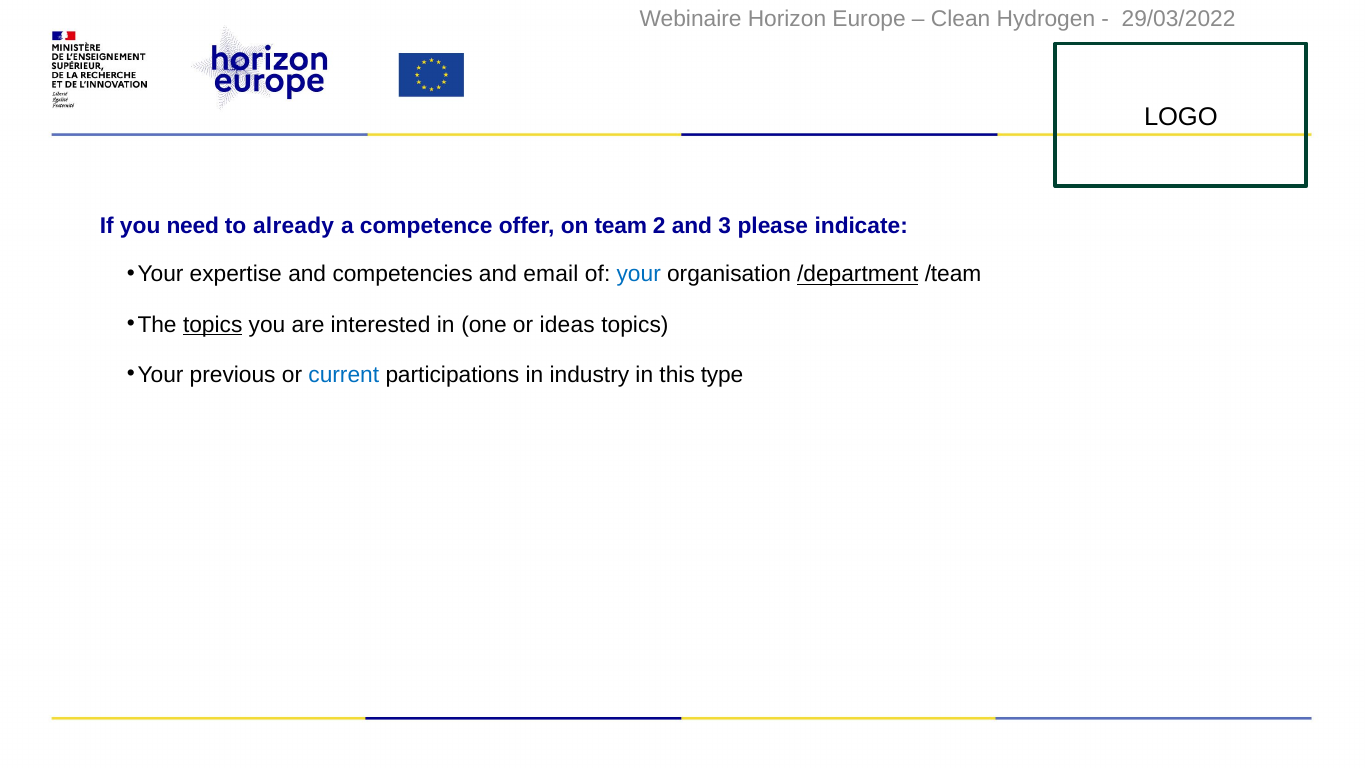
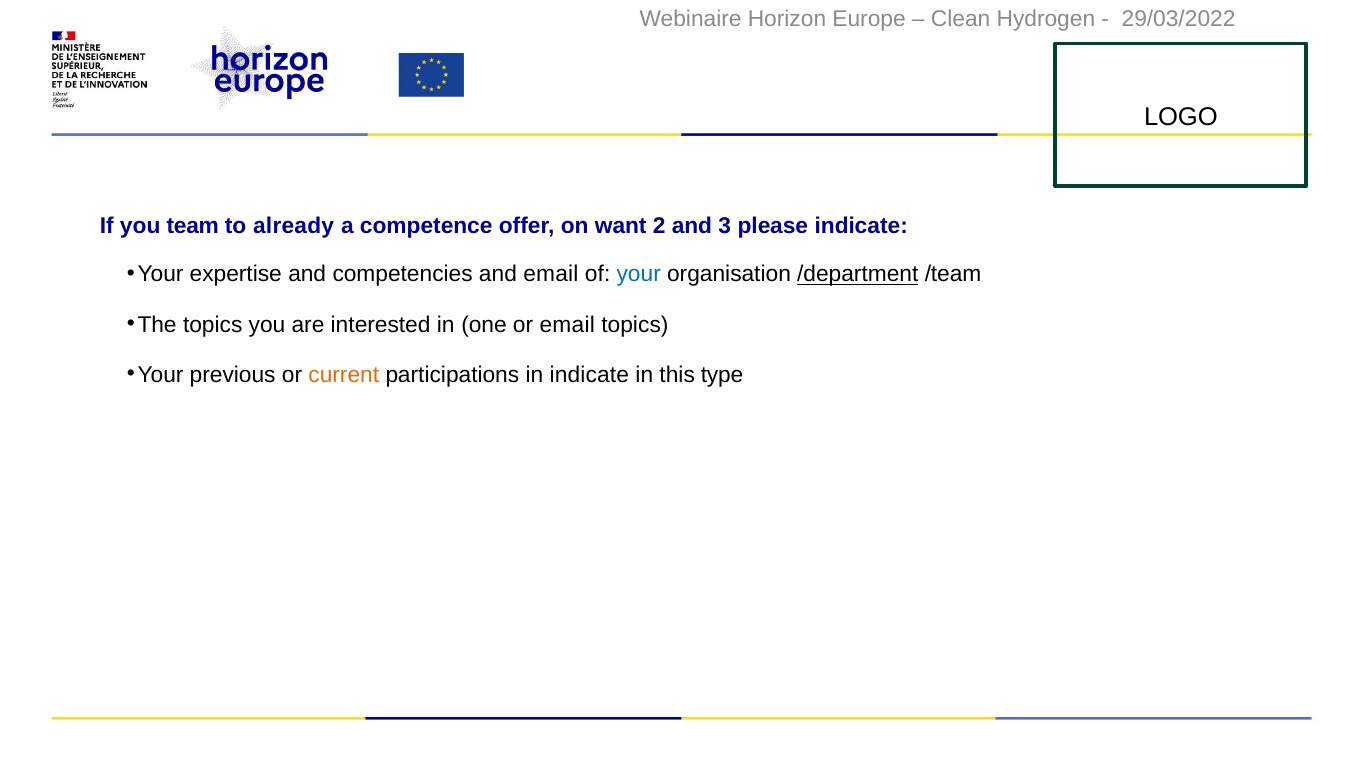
need: need -> team (193, 226)
team: team -> want (621, 226)
topics underline: present -> none (213, 325)
or ideas: ideas -> email (567, 325)
current colour: blue -> orange (344, 375)
in industry: industry -> indicate (589, 375)
